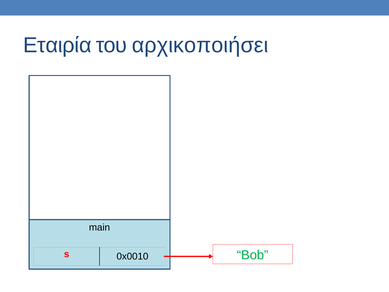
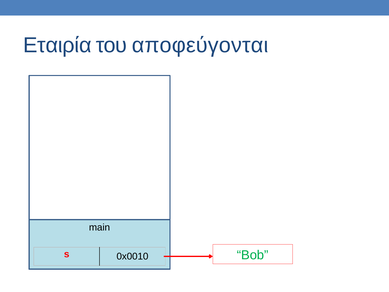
αρχικοποιήσει: αρχικοποιήσει -> αποφεύγονται (200, 45)
